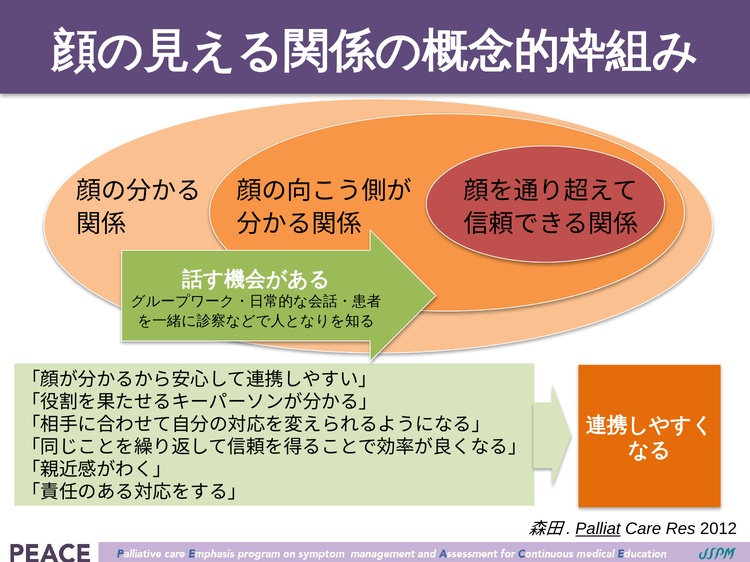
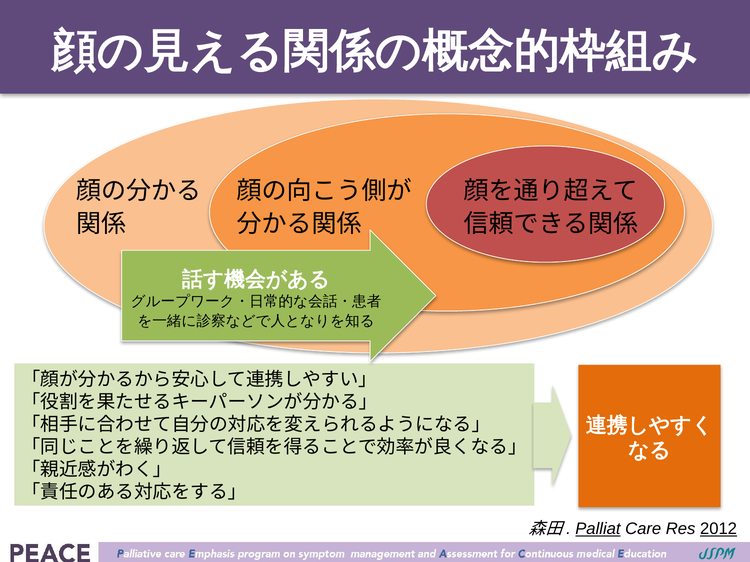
2012 underline: none -> present (719, 529)
